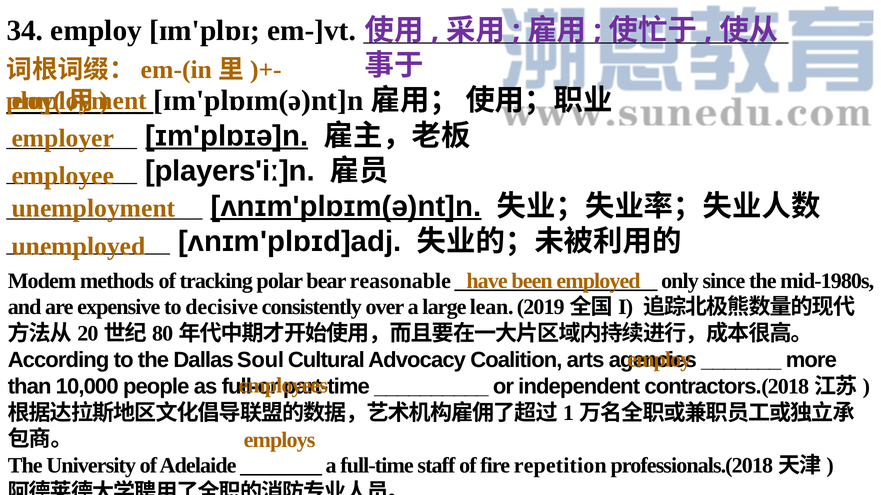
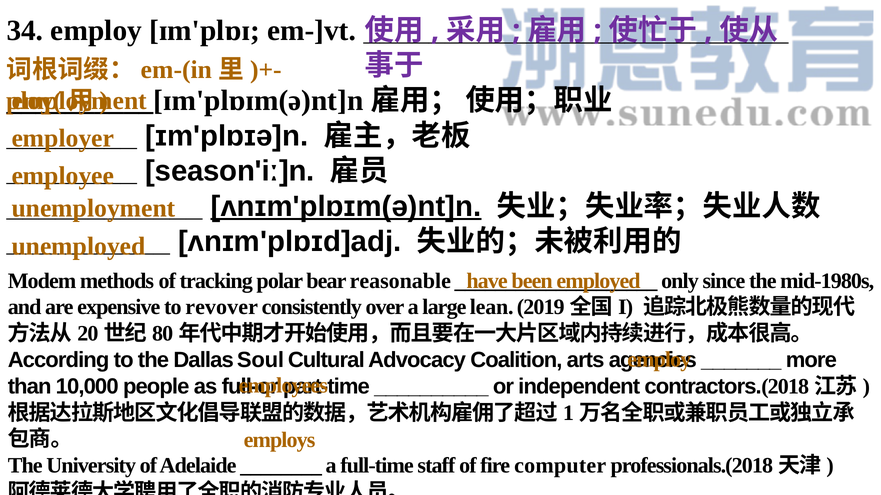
ɪm'plɒɪə]n underline: present -> none (227, 136)
players'iː]n: players'iː]n -> season'iː]n (230, 171)
decisive: decisive -> revover (222, 308)
repetition: repetition -> computer (560, 466)
